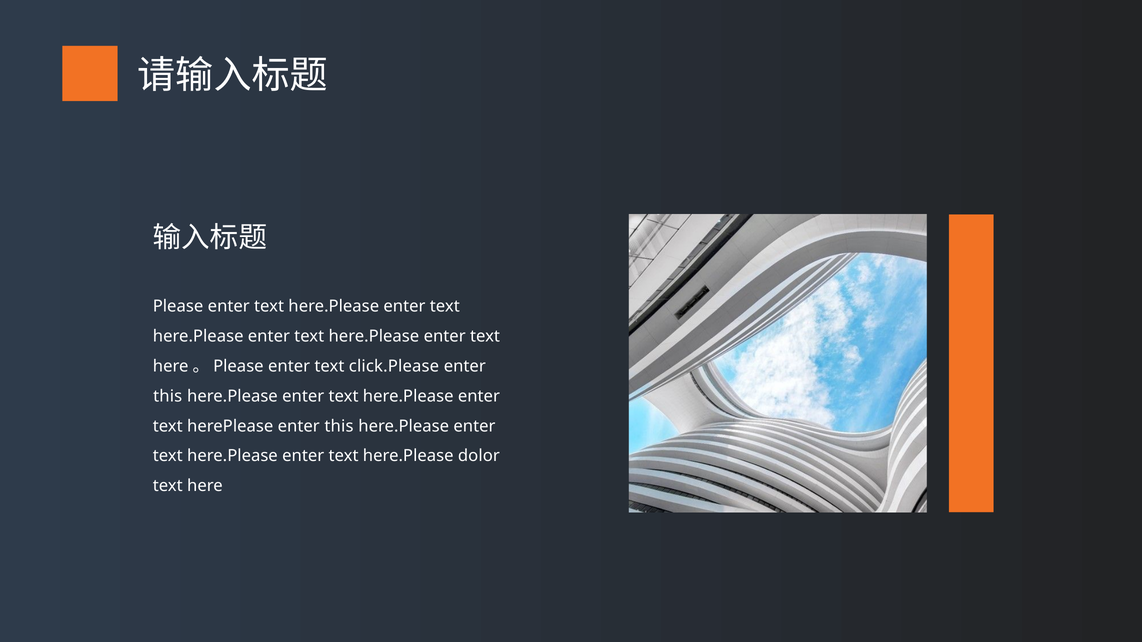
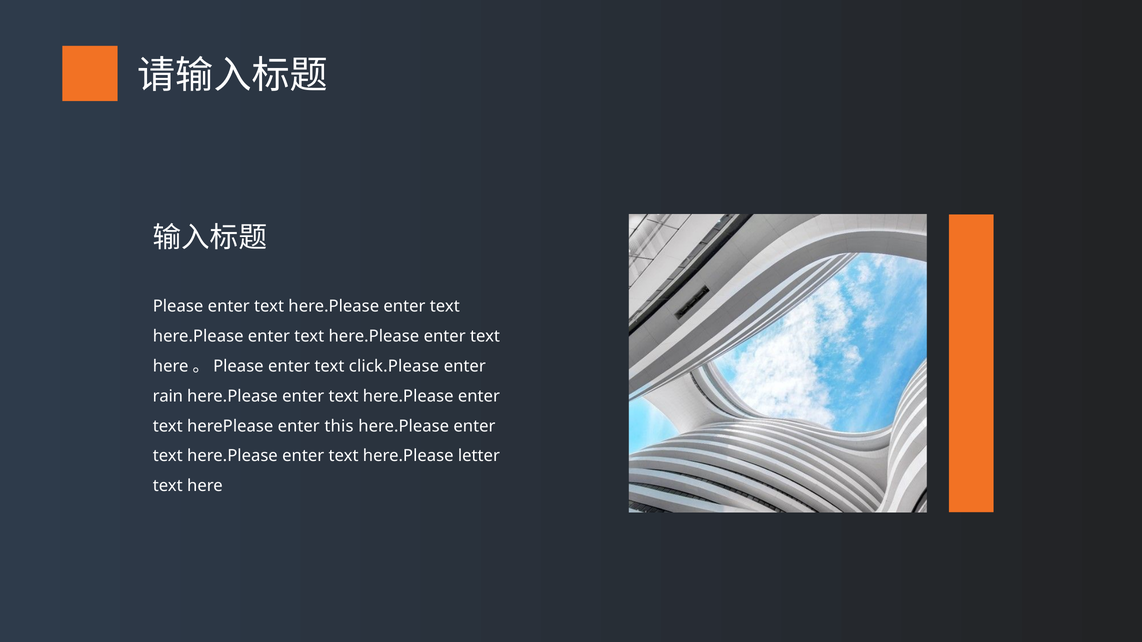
this: this -> rain (168, 396)
dolor: dolor -> letter (479, 456)
